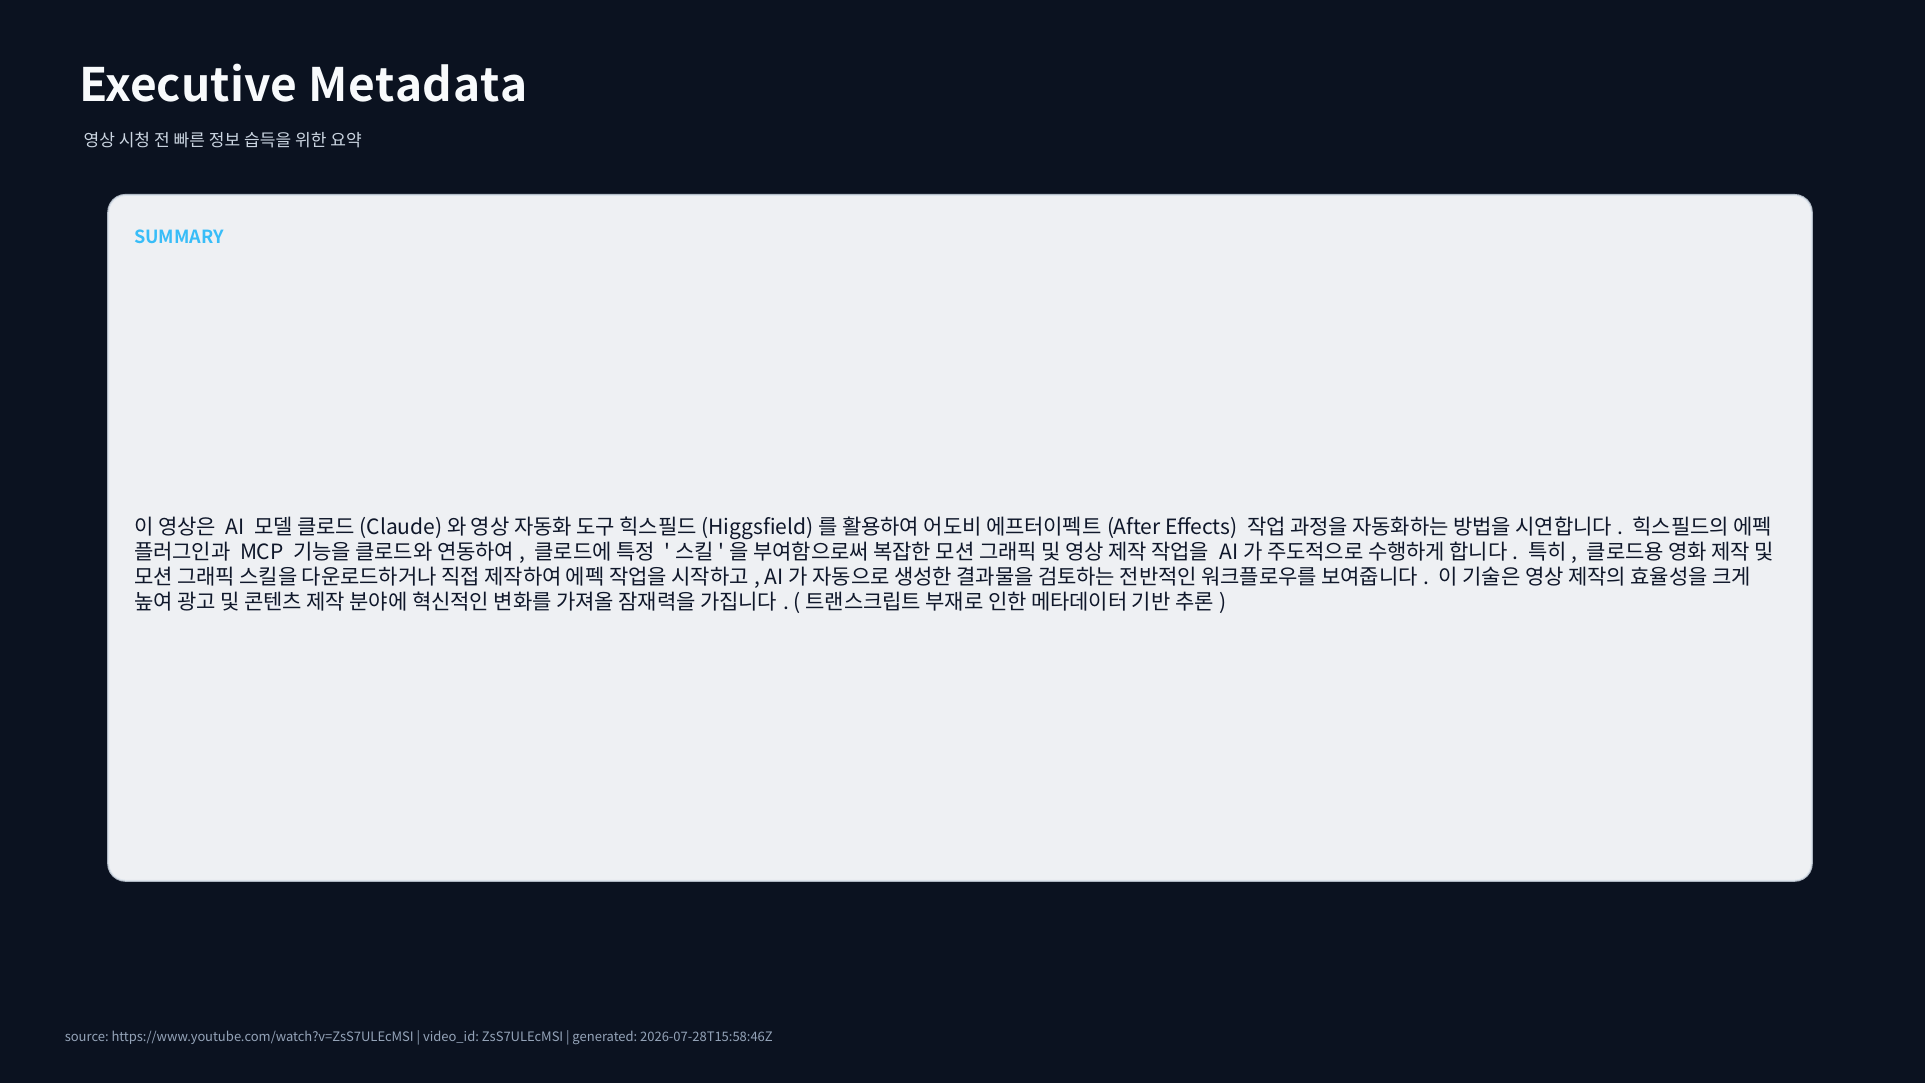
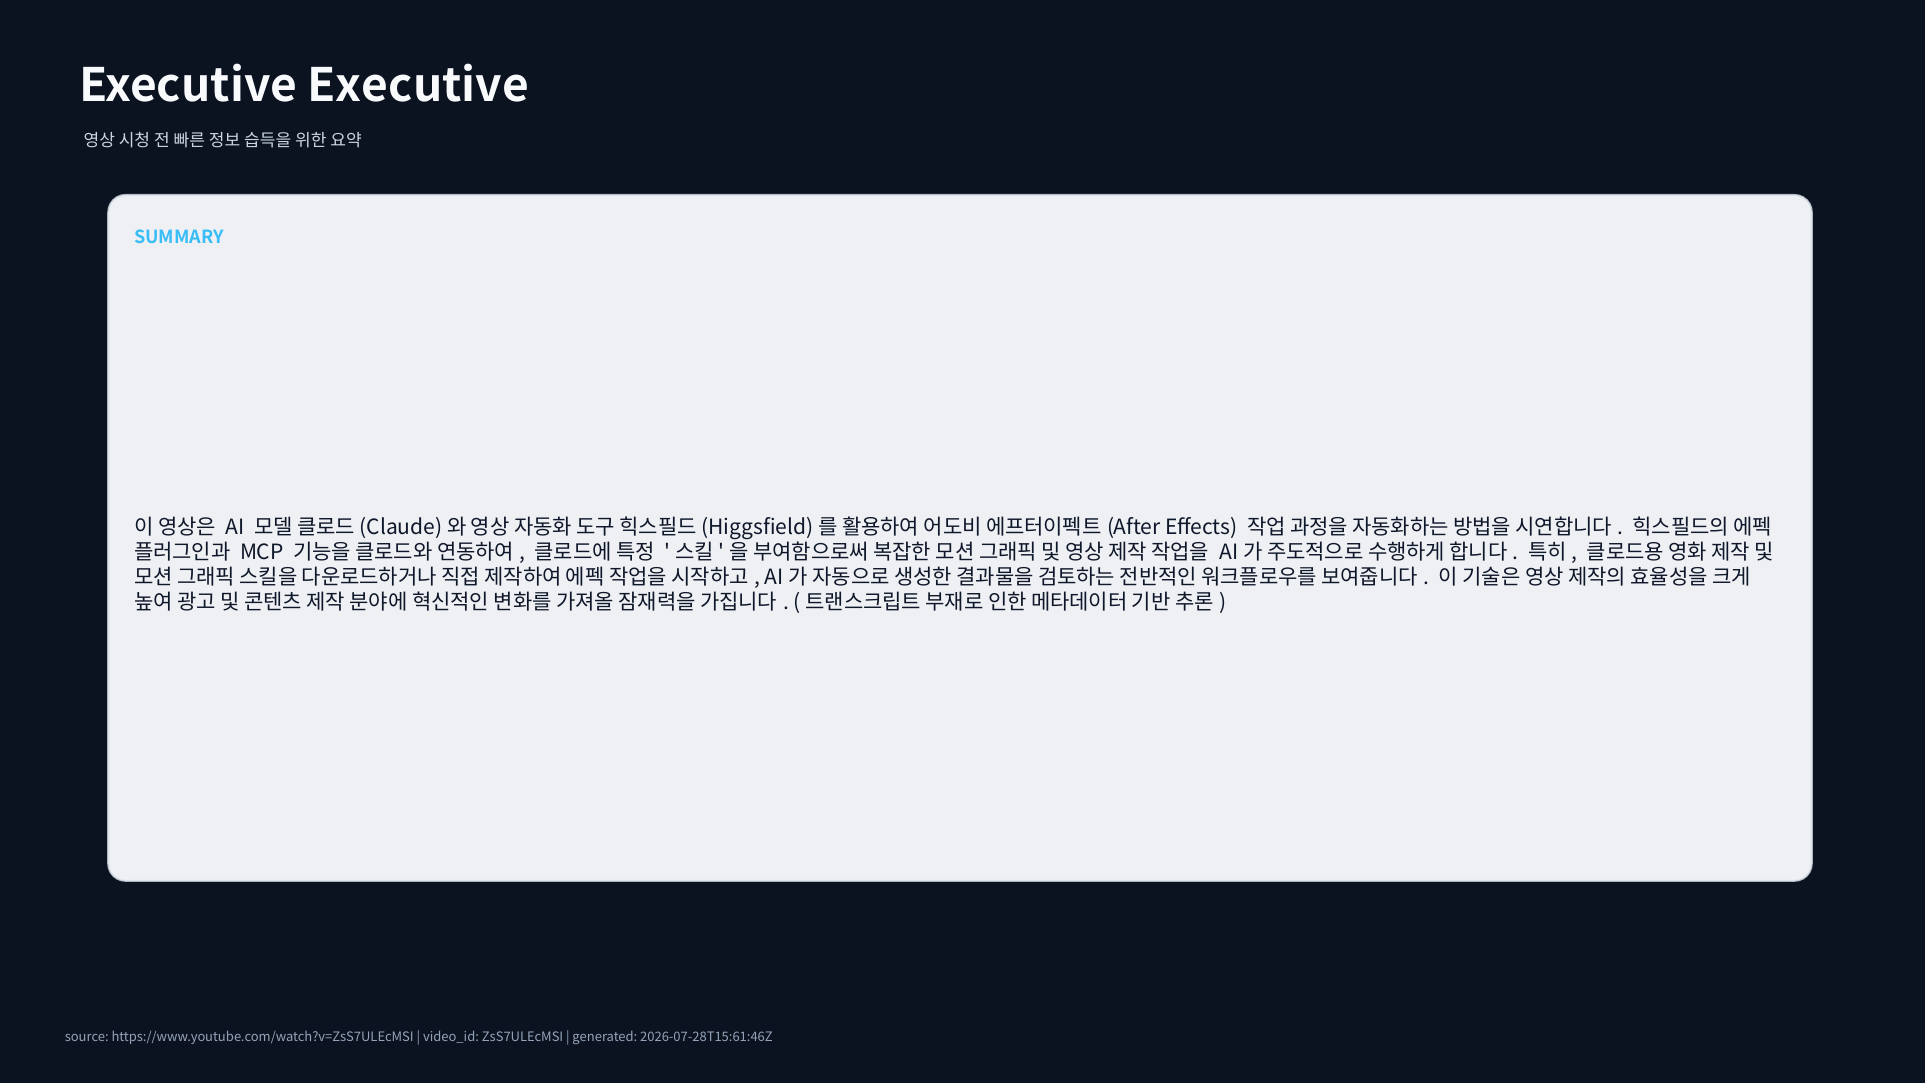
Executive Metadata: Metadata -> Executive (418, 86)
2026-07-28T15:58:46Z: 2026-07-28T15:58:46Z -> 2026-07-28T15:61:46Z (706, 1037)
